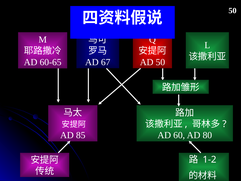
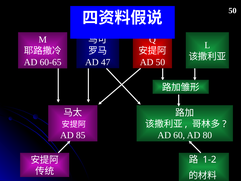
67: 67 -> 47 (106, 62)
